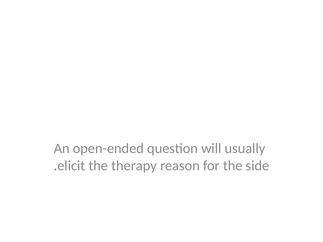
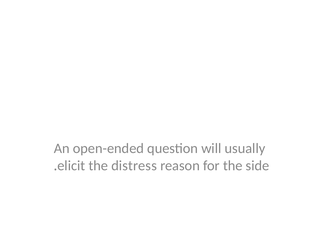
therapy: therapy -> distress (134, 166)
